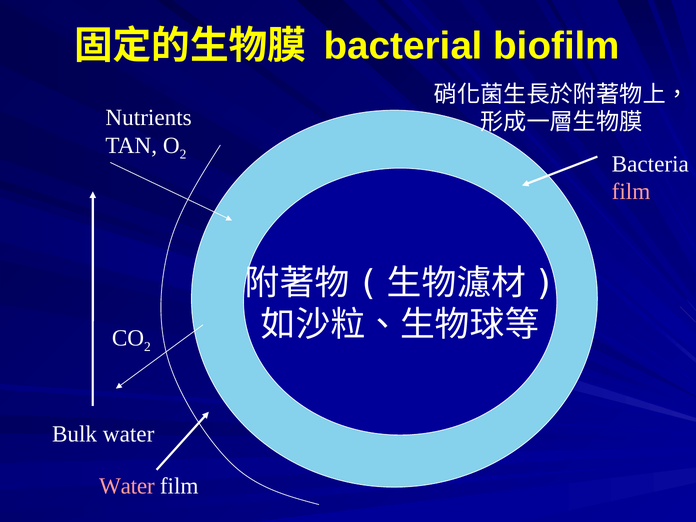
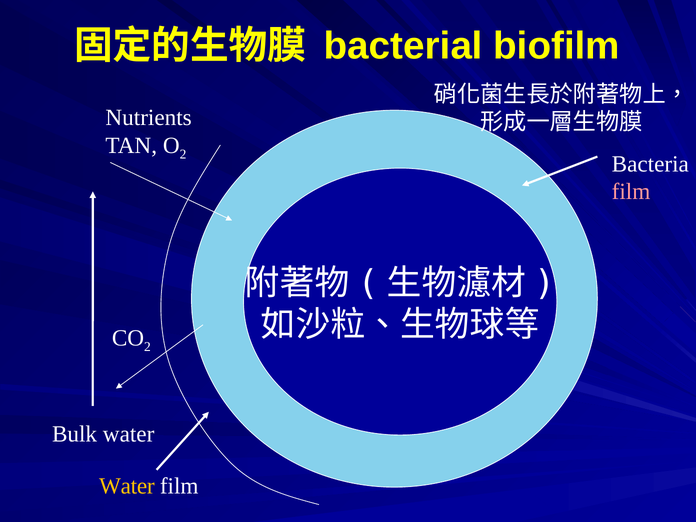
Water colour: pink -> yellow (127, 486)
